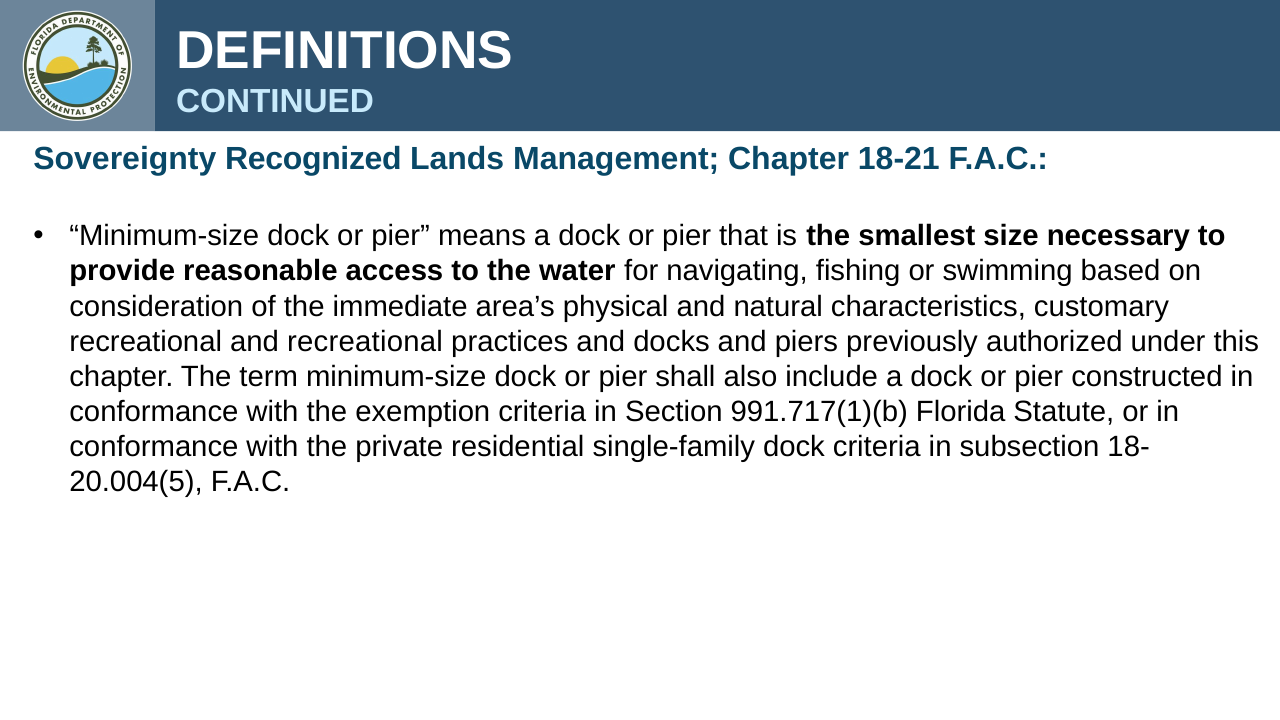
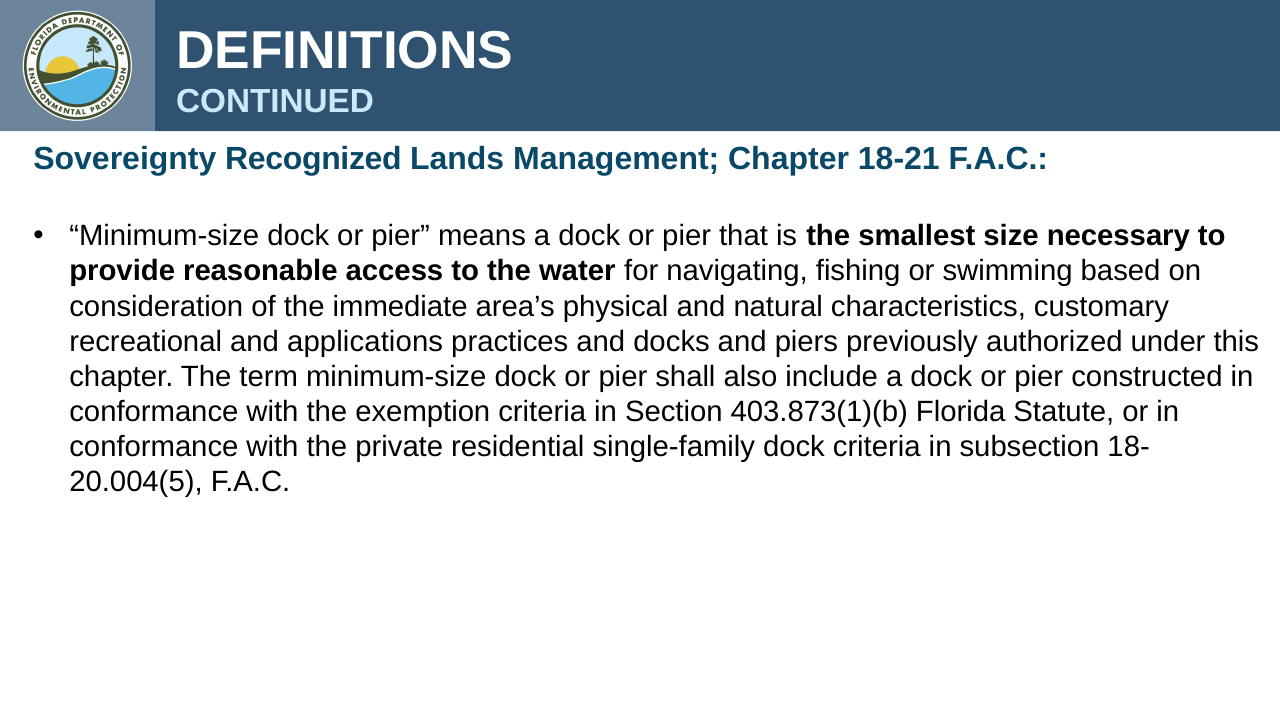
and recreational: recreational -> applications (365, 342)
991.717(1)(b: 991.717(1)(b -> 403.873(1)(b (819, 412)
